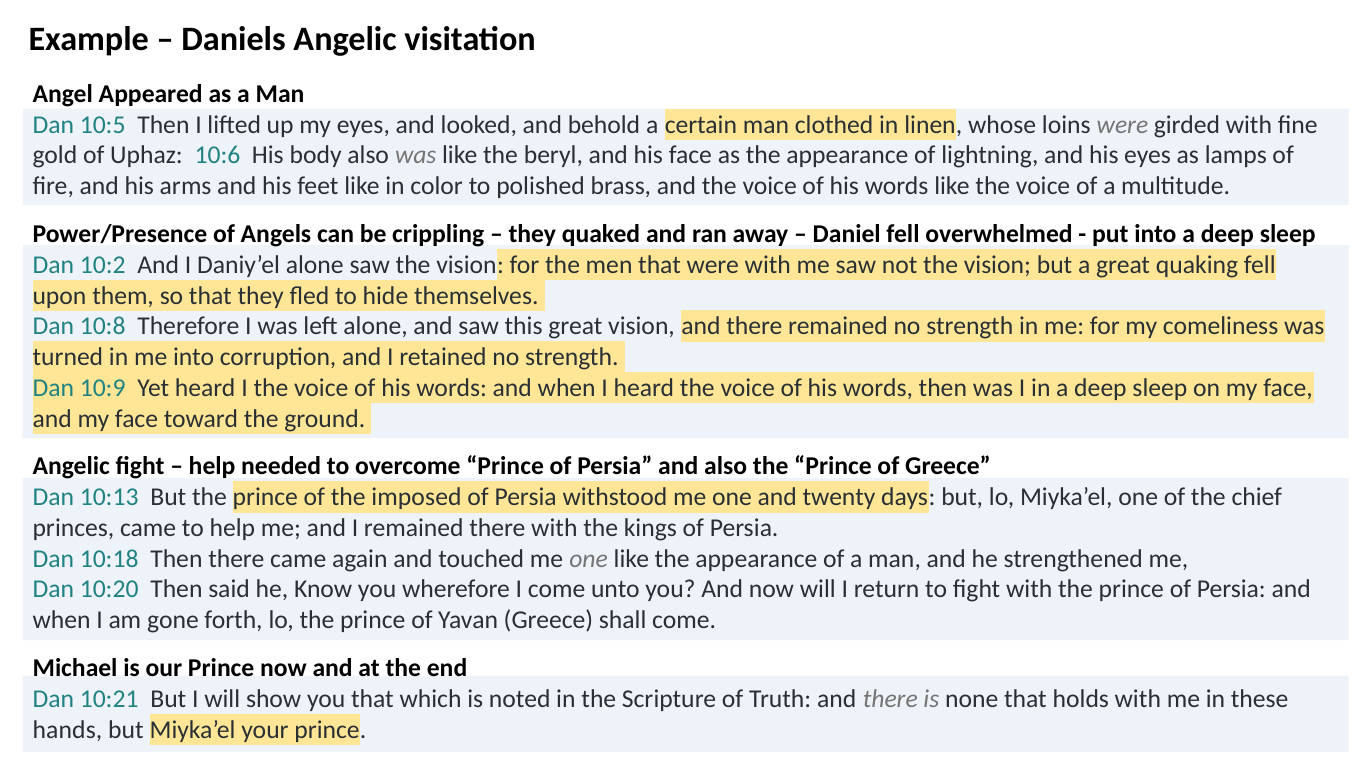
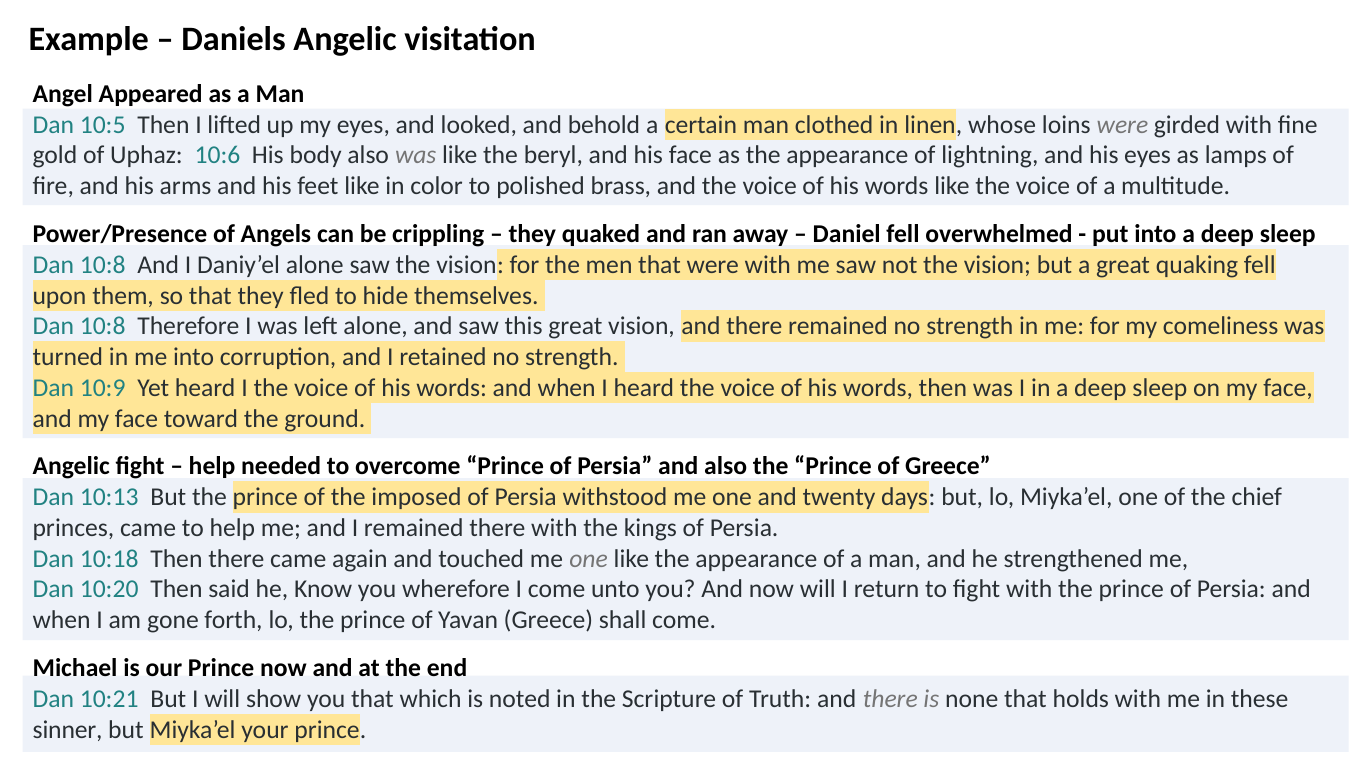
10:2: 10:2 -> 10:8 (103, 265)
hands: hands -> sinner (68, 730)
